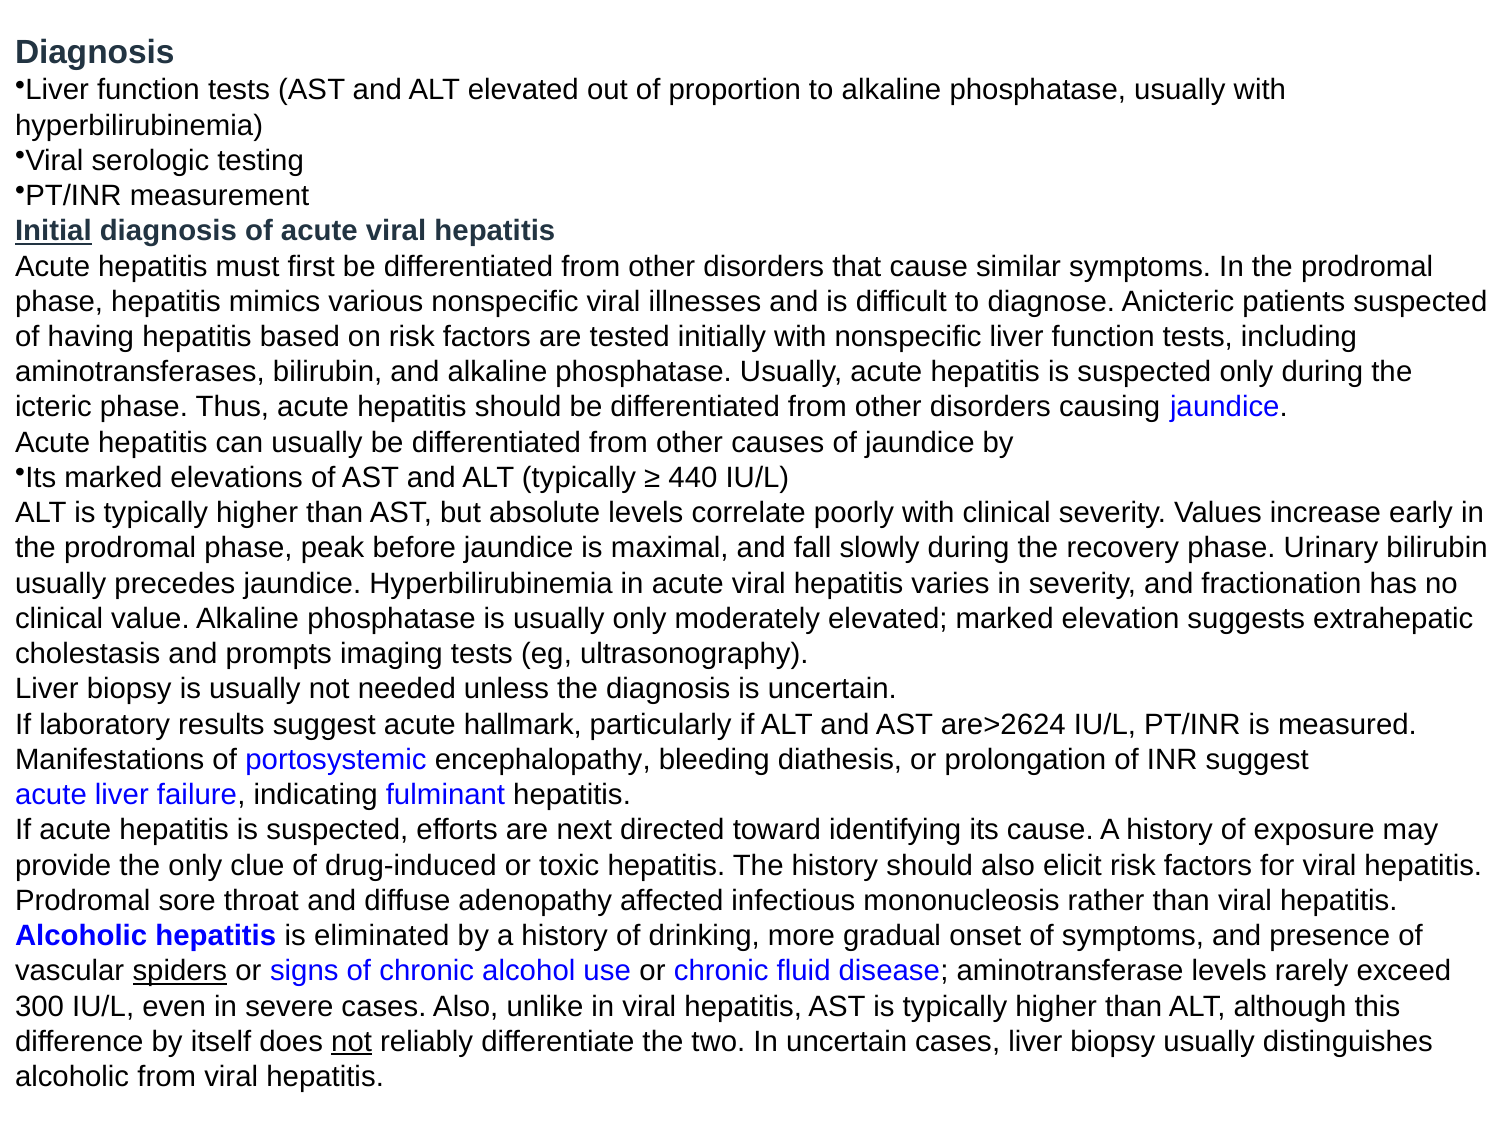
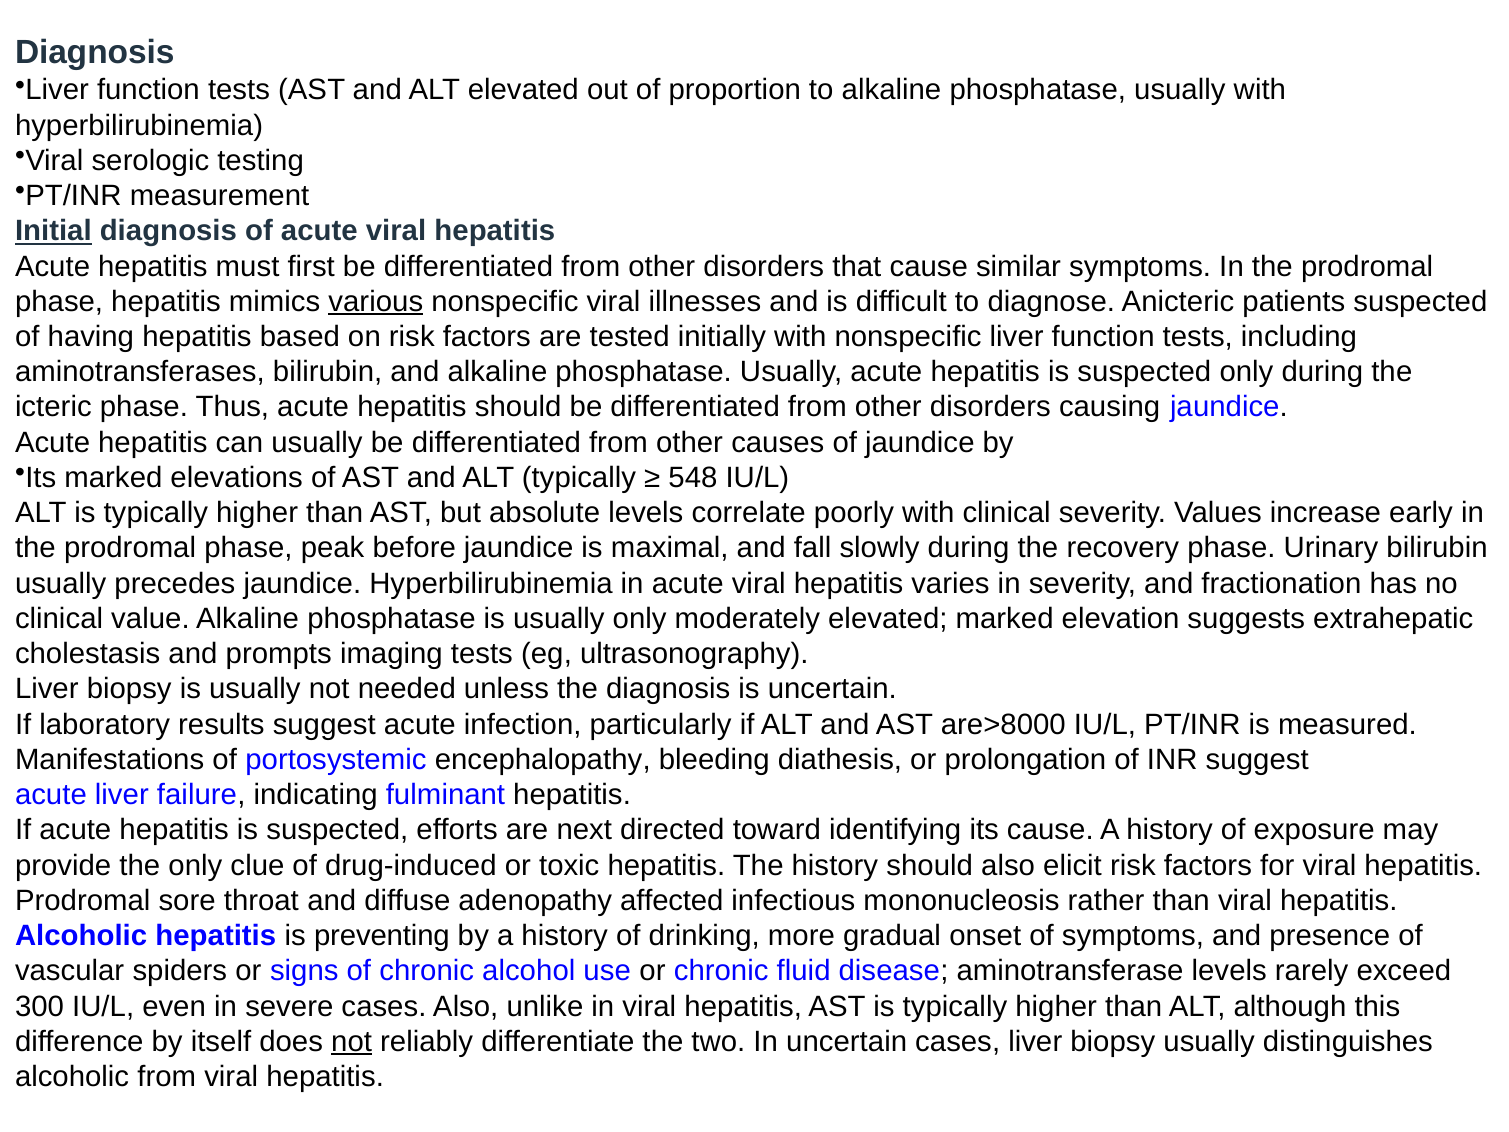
various underline: none -> present (376, 302)
440: 440 -> 548 (693, 478)
hallmark: hallmark -> infection (523, 724)
are>2624: are>2624 -> are>8000 (1003, 724)
eliminated: eliminated -> preventing (382, 936)
spiders underline: present -> none (180, 971)
